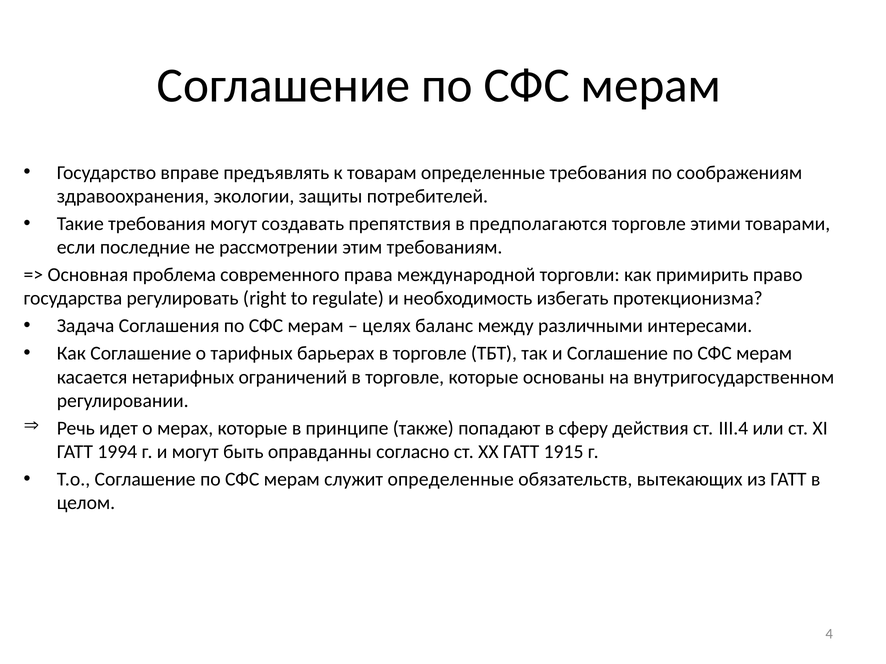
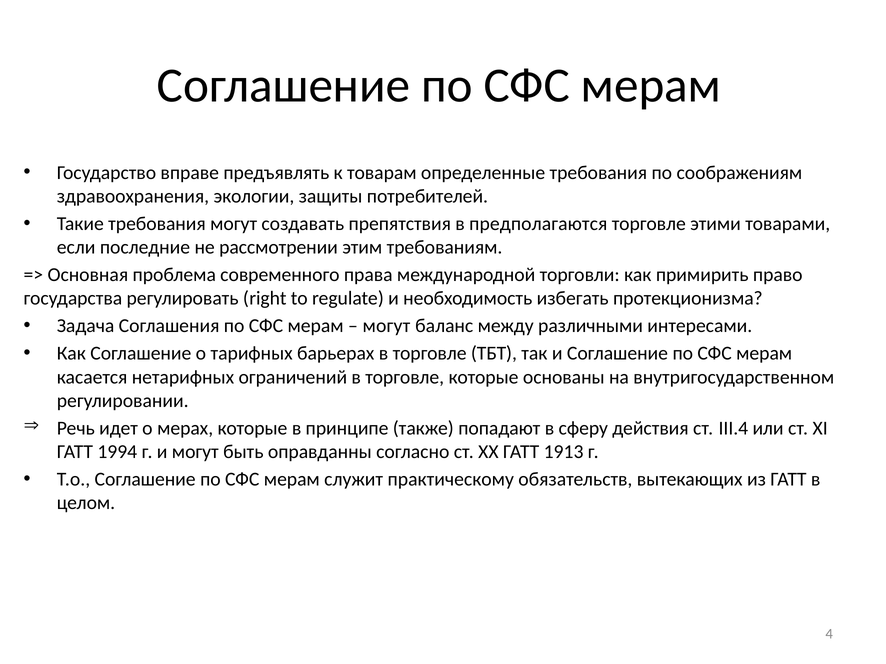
целях: целях -> могут (386, 326)
1915: 1915 -> 1913 (564, 452)
служит определенные: определенные -> практическому (451, 480)
